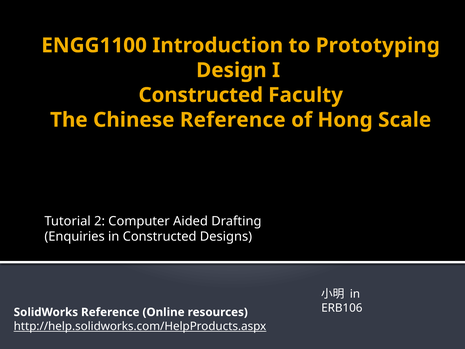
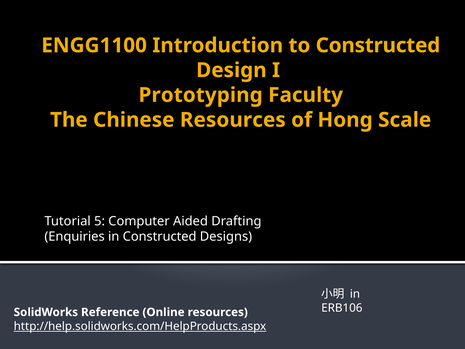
to Prototyping: Prototyping -> Constructed (378, 45)
Constructed: Constructed -> Prototyping (201, 95)
Chinese Reference: Reference -> Resources (233, 120)
2: 2 -> 5 (100, 221)
